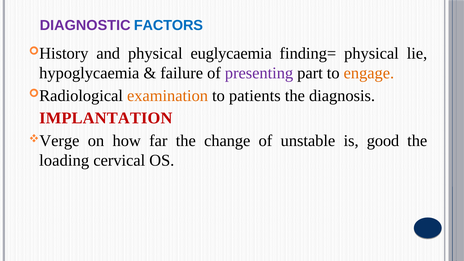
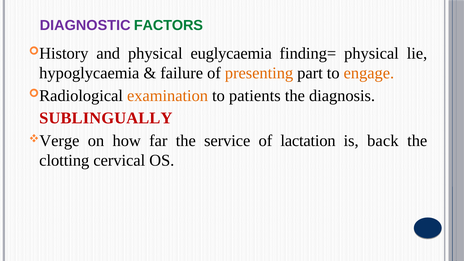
FACTORS colour: blue -> green (168, 25)
presenting colour: purple -> orange (259, 73)
IMPLANTATION: IMPLANTATION -> SUBLINGUALLY (106, 118)
change: change -> service (227, 141)
unstable: unstable -> lactation (308, 141)
good: good -> back (383, 141)
loading: loading -> clotting (64, 161)
